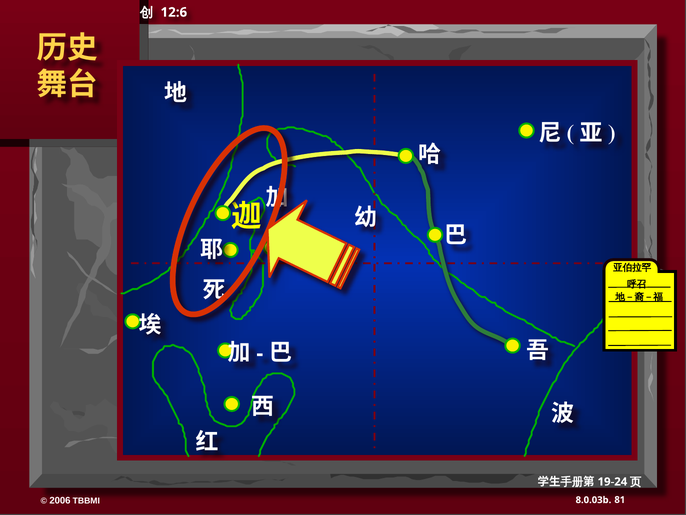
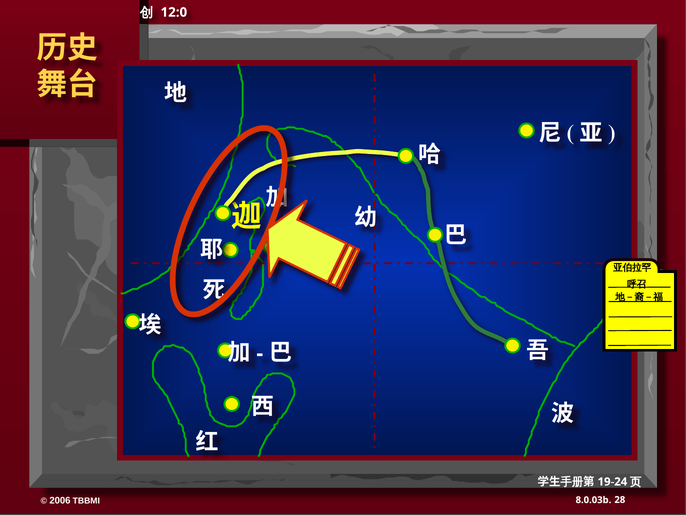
12:6: 12:6 -> 12:0 (174, 12)
81: 81 -> 28 (620, 499)
